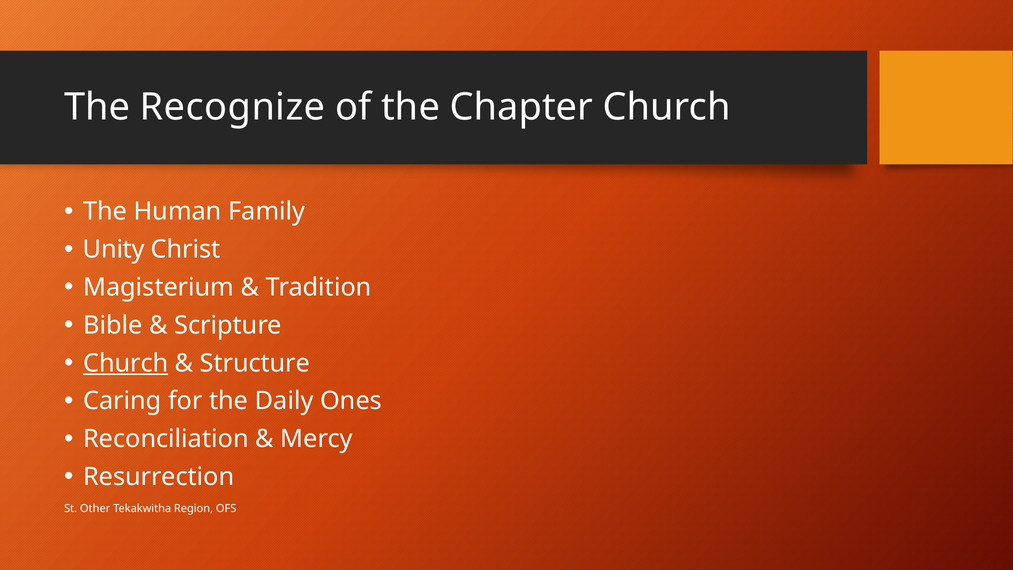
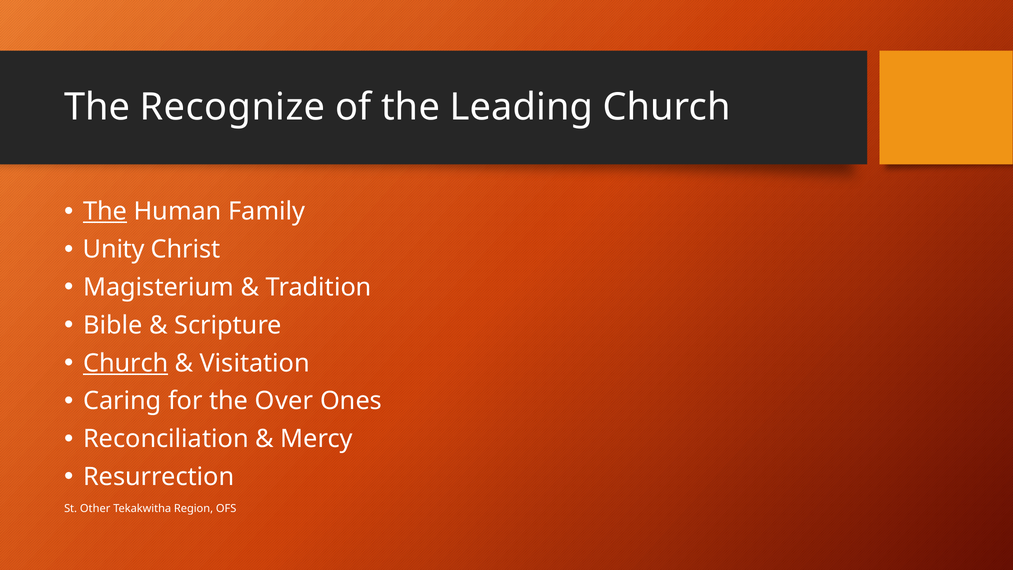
Chapter: Chapter -> Leading (521, 107)
The underline: none -> present (105, 211)
Structure: Structure -> Visitation (255, 363)
Daily: Daily -> Over (284, 401)
